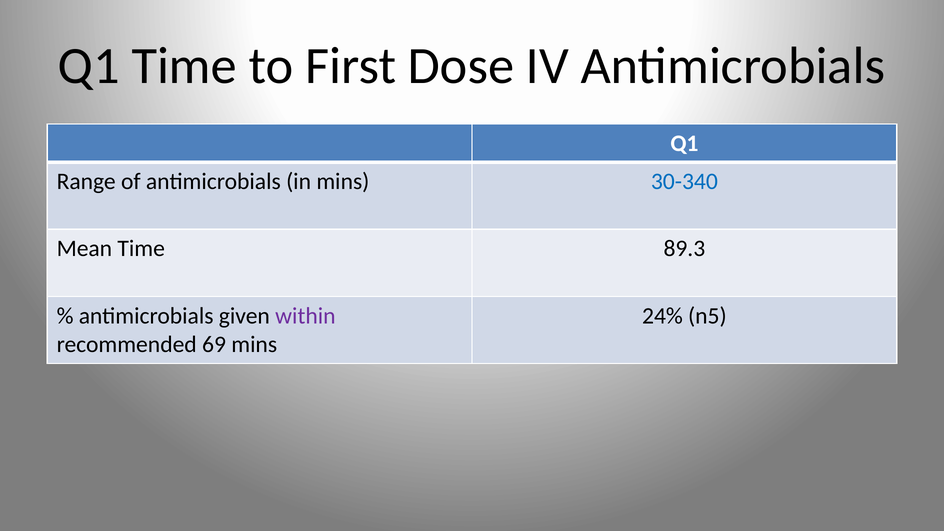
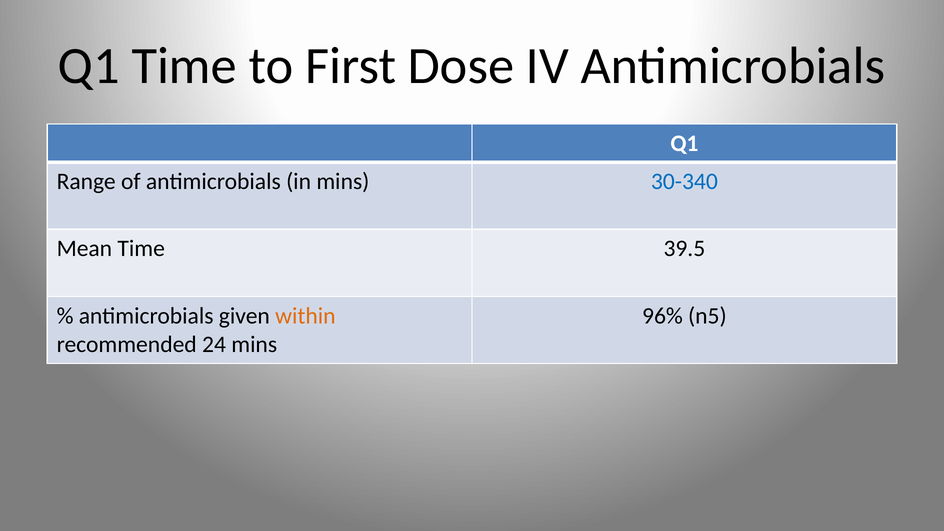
89.3: 89.3 -> 39.5 (684, 249)
within colour: purple -> orange (305, 316)
24%: 24% -> 96% (662, 316)
69: 69 -> 24 (214, 345)
